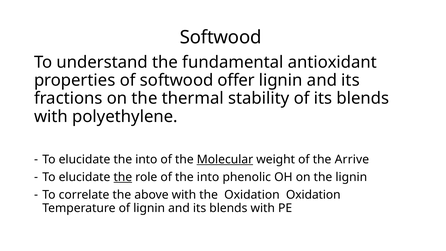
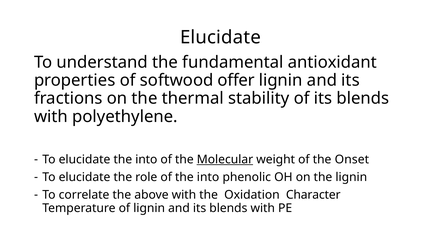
Softwood: Softwood -> Elucidate (220, 37)
Arrive: Arrive -> Onset (352, 159)
the underline: present -> none (123, 177)
Oxidation Oxidation: Oxidation -> Character (313, 195)
